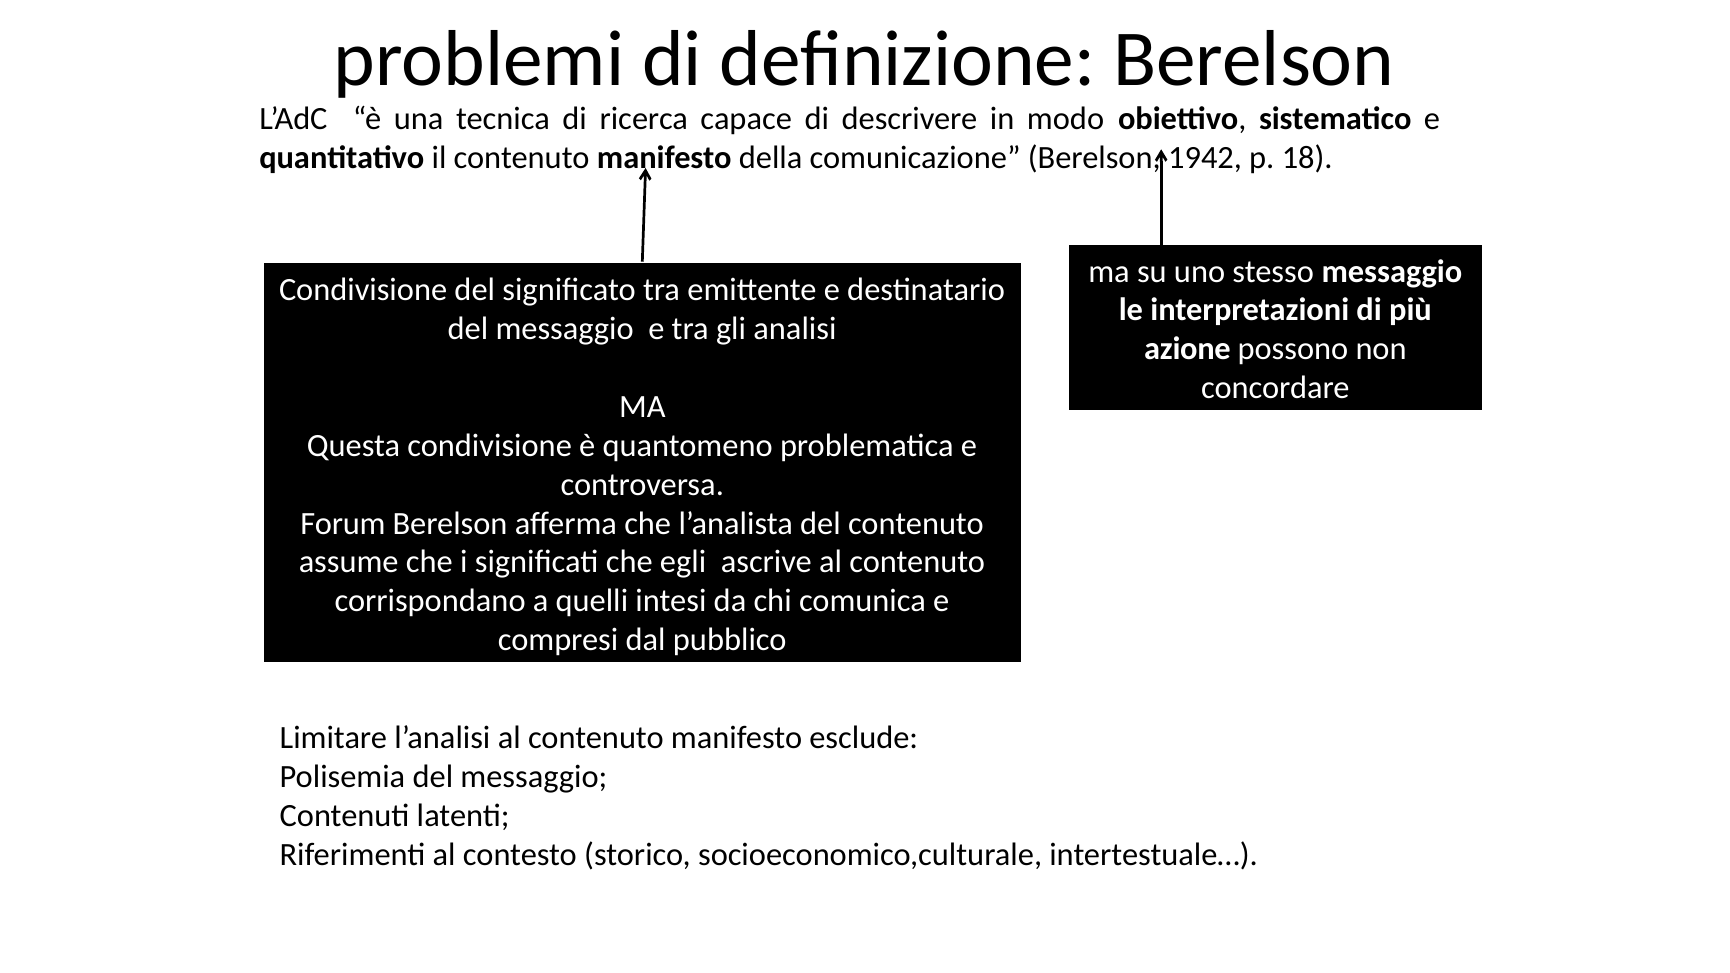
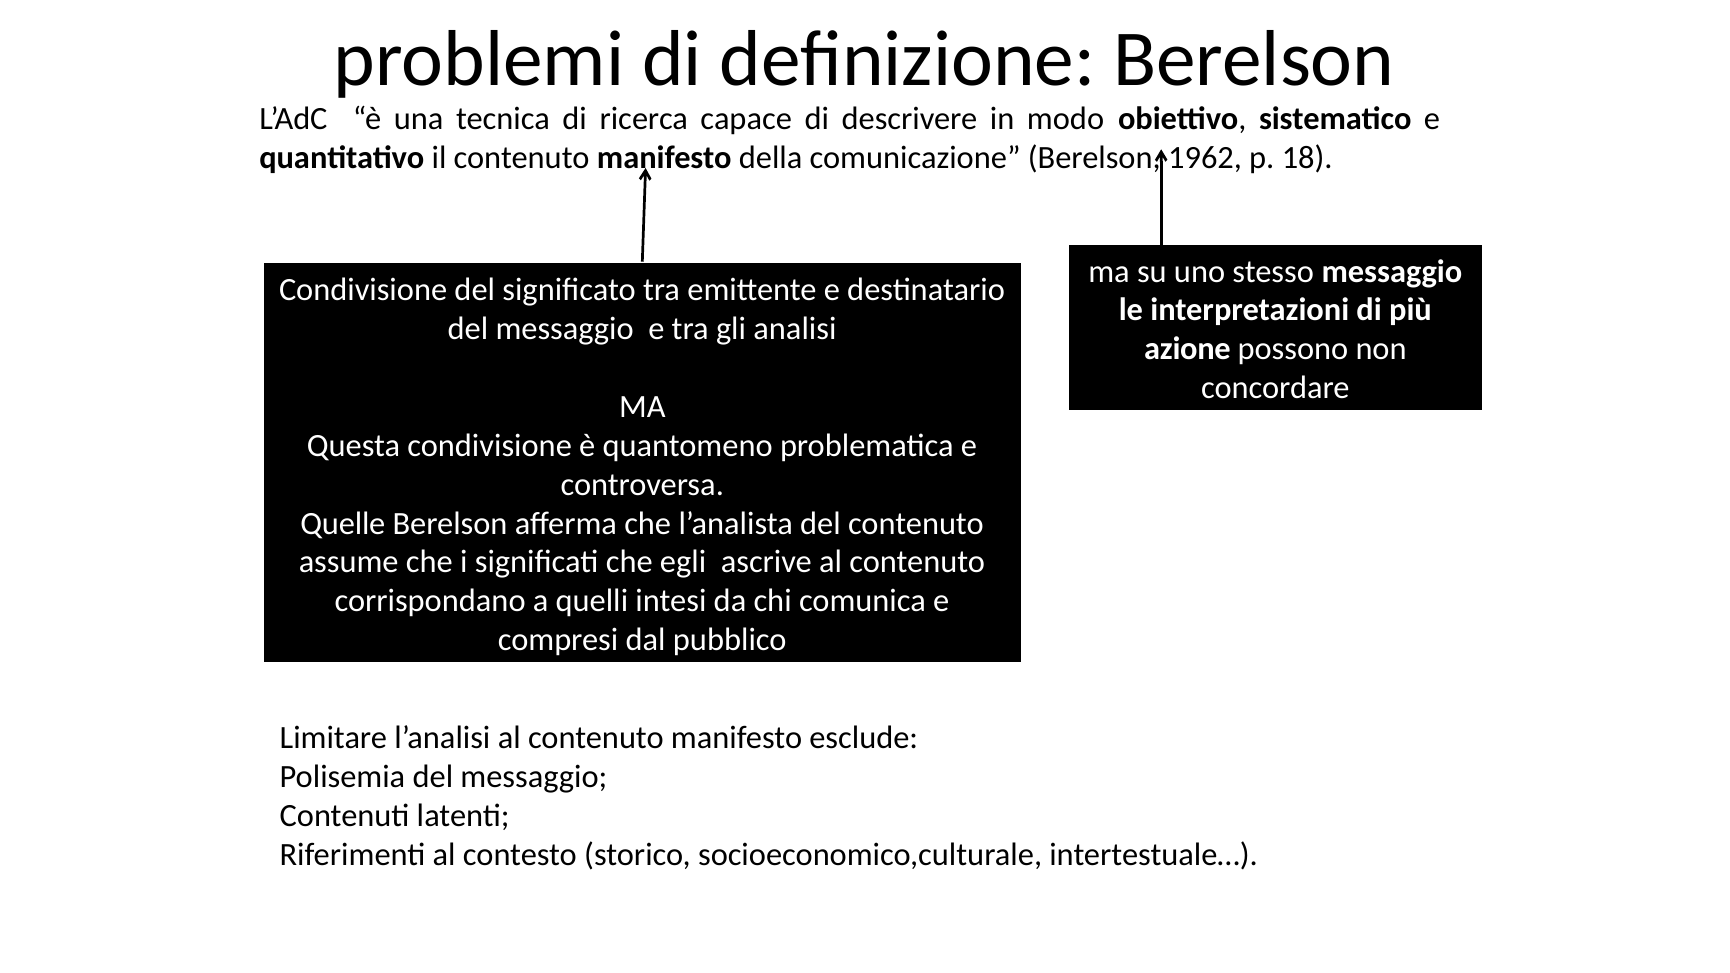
1942: 1942 -> 1962 (1205, 158)
Forum: Forum -> Quelle (343, 523)
